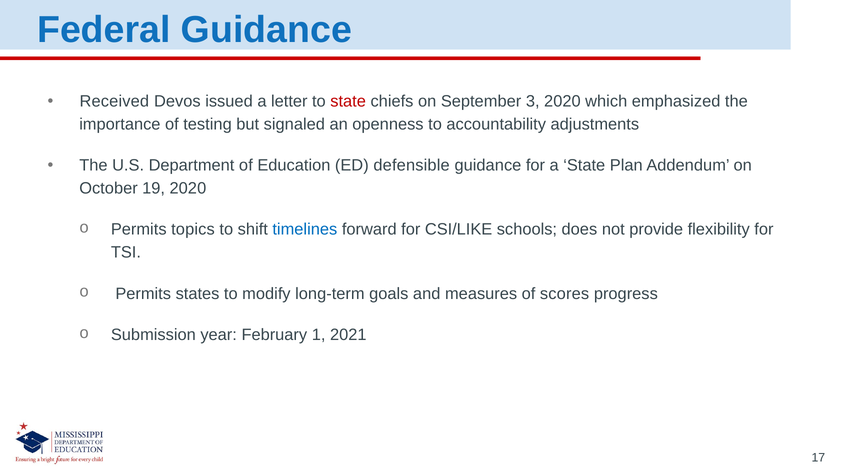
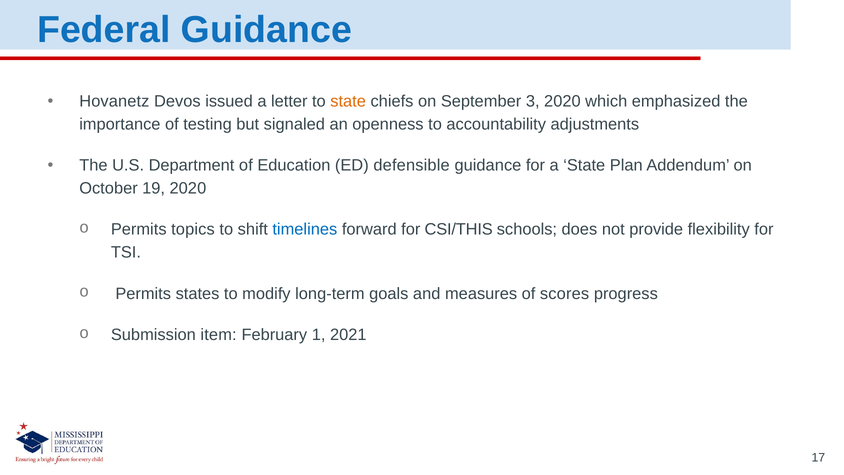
Received: Received -> Hovanetz (114, 101)
state colour: red -> orange (348, 101)
CSI/LIKE: CSI/LIKE -> CSI/THIS (459, 229)
year: year -> item (219, 335)
